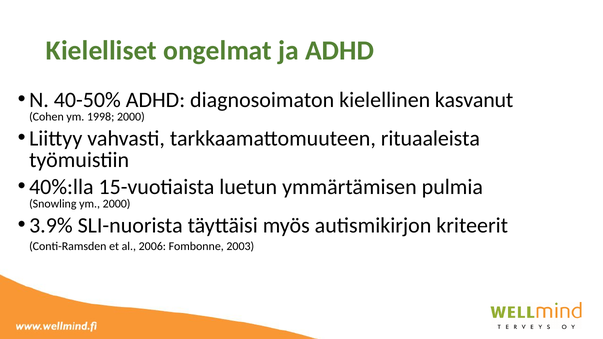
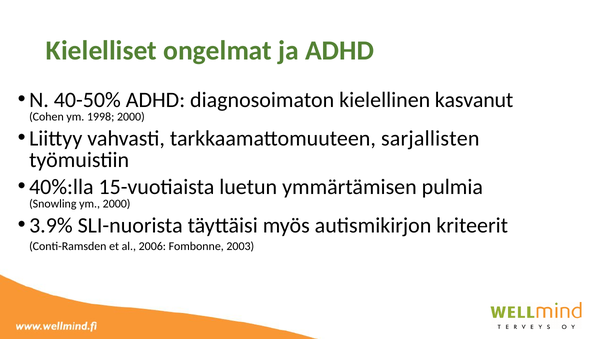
rituaaleista: rituaaleista -> sarjallisten (430, 138)
